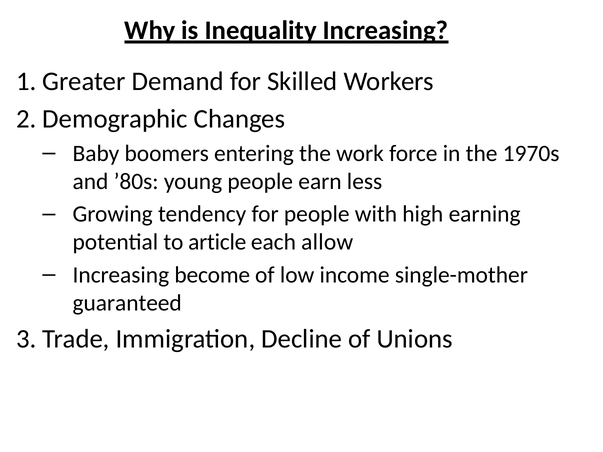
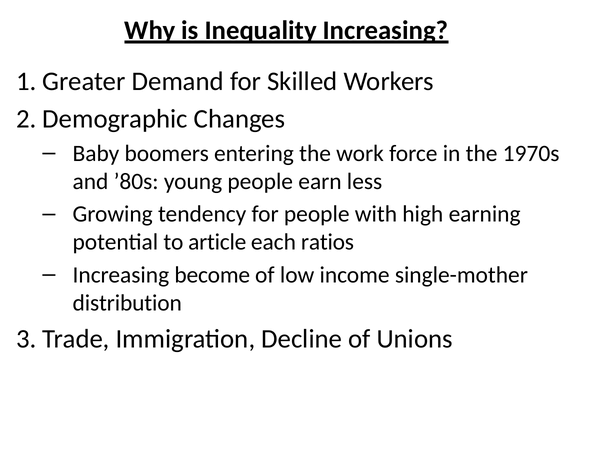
allow: allow -> ratios (327, 242)
guaranteed: guaranteed -> distribution (127, 303)
